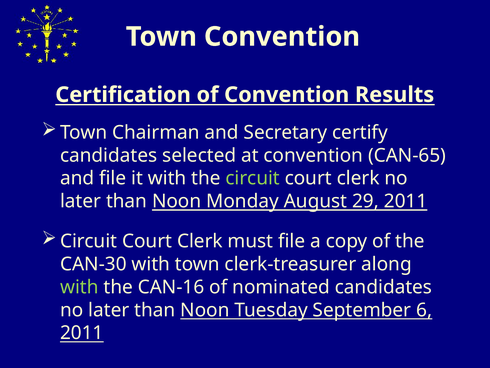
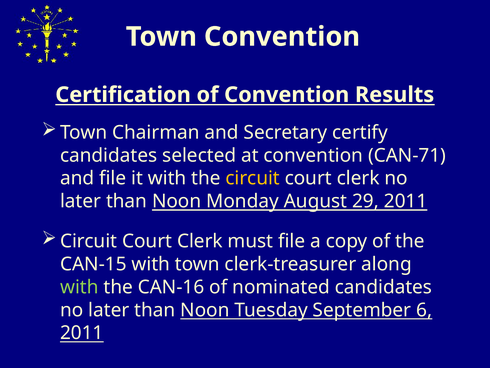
CAN-65: CAN-65 -> CAN-71 (407, 155)
circuit colour: light green -> yellow (253, 178)
CAN-30: CAN-30 -> CAN-15 (93, 264)
